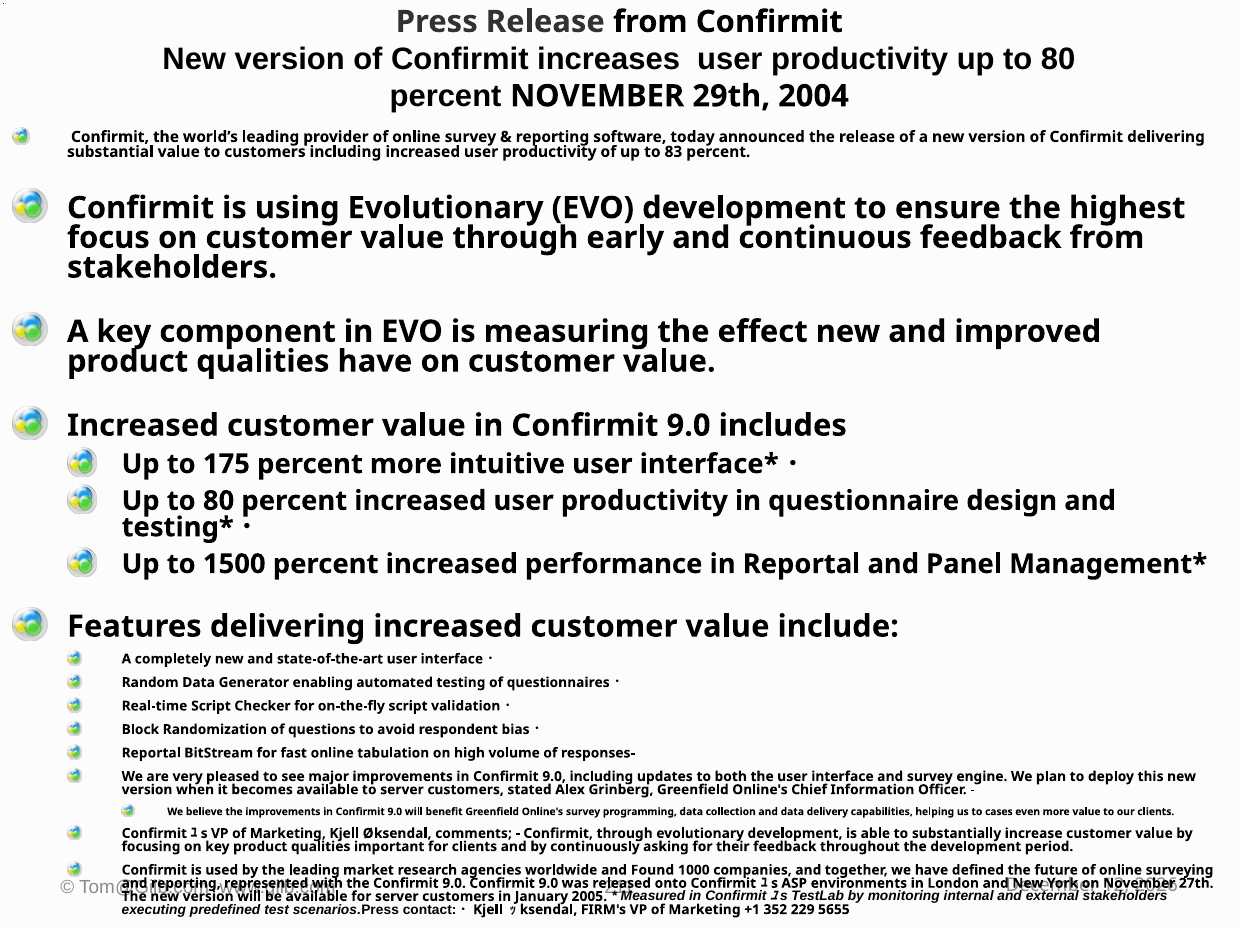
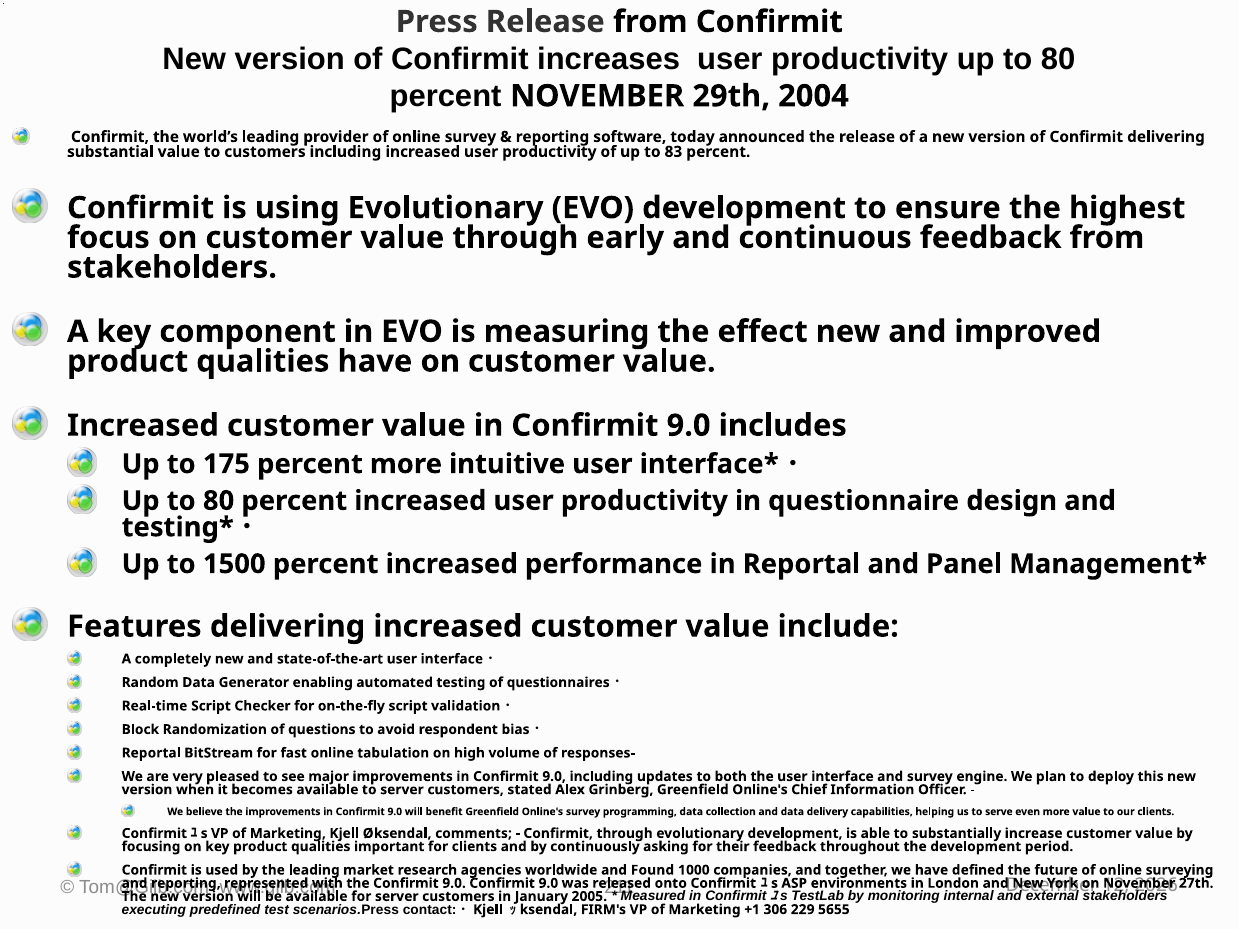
cases: cases -> serve (999, 812)
352: 352 -> 306 (775, 910)
